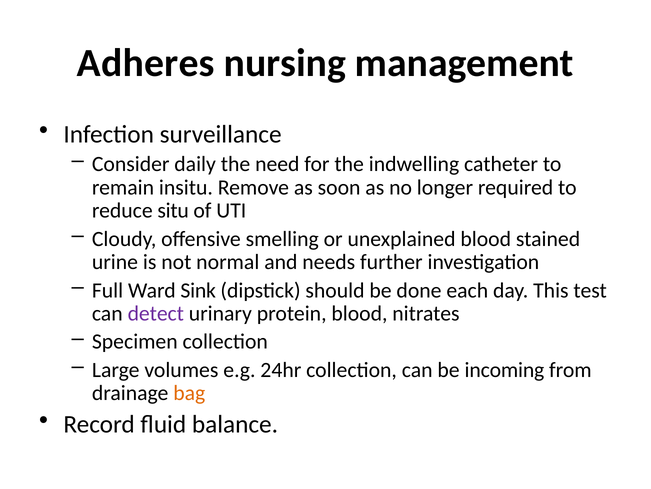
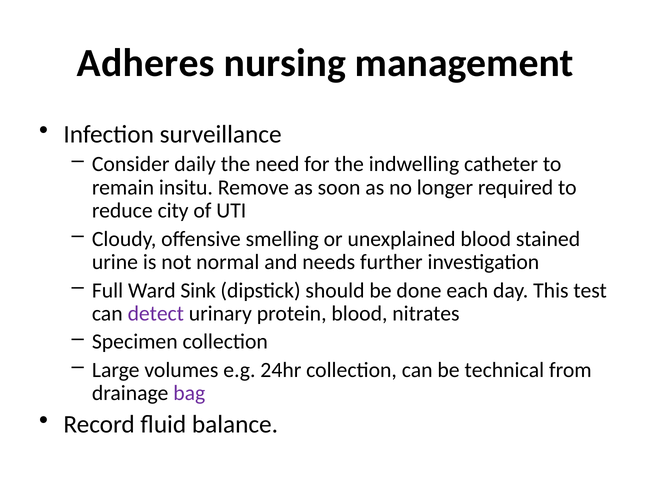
situ: situ -> city (173, 210)
incoming: incoming -> technical (504, 369)
bag colour: orange -> purple (189, 393)
